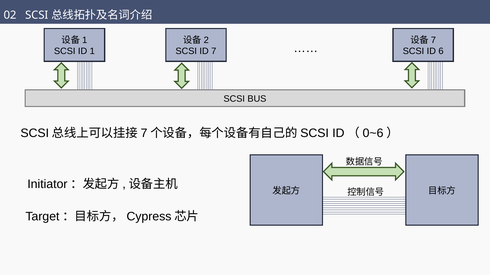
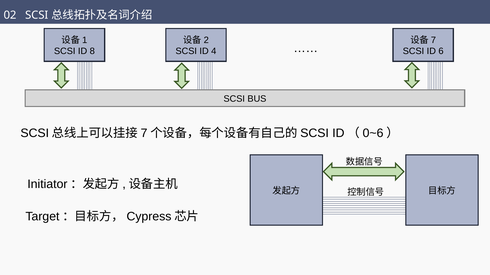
1: 1 -> 8 (92, 51)
7: 7 -> 4 (214, 51)
